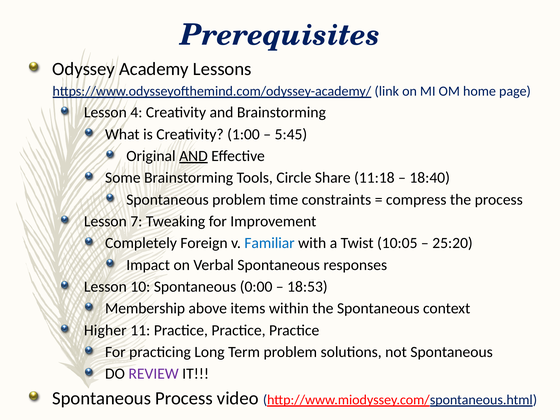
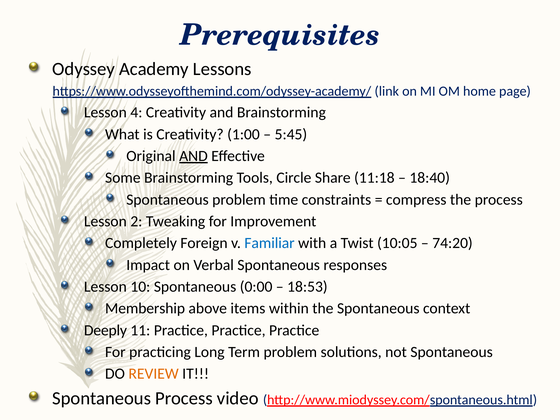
7: 7 -> 2 (136, 221)
25:20: 25:20 -> 74:20 (452, 243)
Higher: Higher -> Deeply (105, 330)
REVIEW colour: purple -> orange (154, 374)
